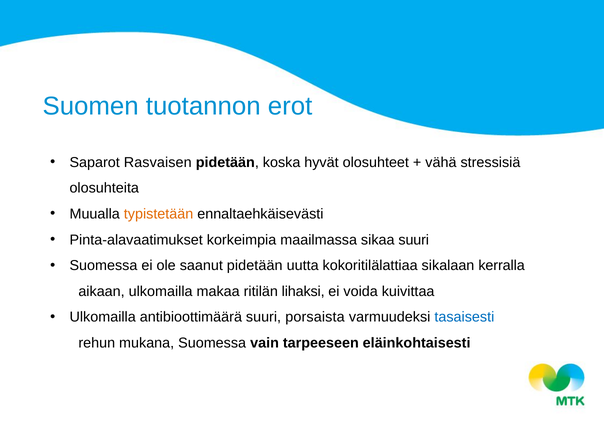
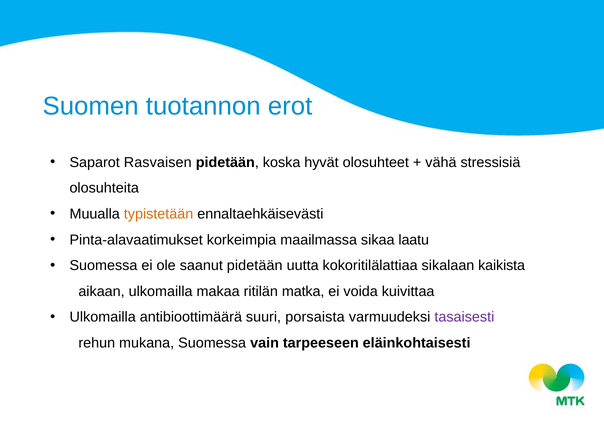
sikaa suuri: suuri -> laatu (414, 240)
kerralla: kerralla -> kaikista (502, 266)
lihaksi: lihaksi -> matka (303, 292)
tasaisesti colour: blue -> purple (464, 318)
